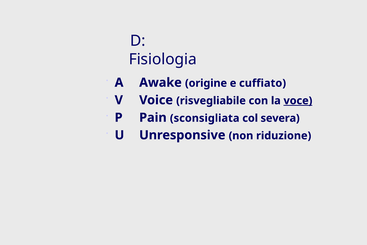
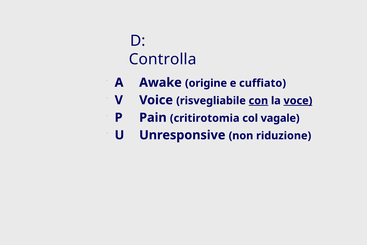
Fisiologia: Fisiologia -> Controlla (163, 59)
con underline: none -> present (258, 101)
sconsigliata: sconsigliata -> critirotomia (205, 118)
severa: severa -> vagale (280, 118)
